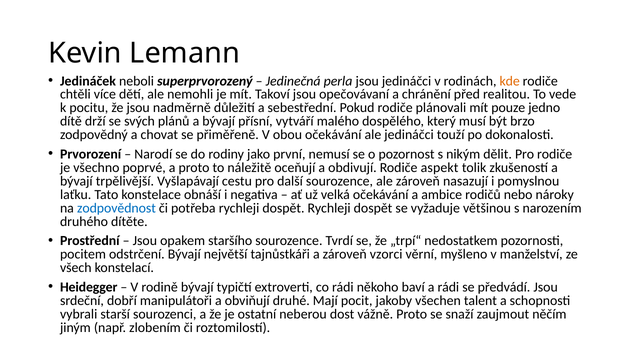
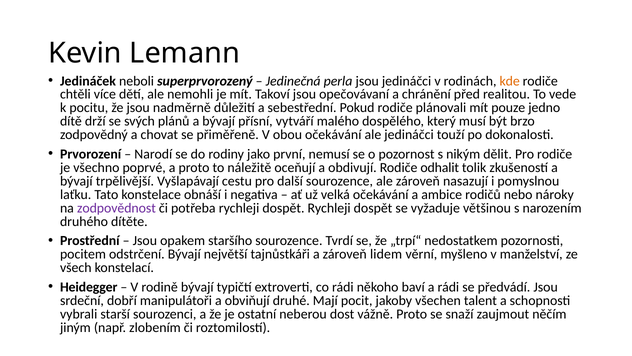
aspekt: aspekt -> odhalit (440, 167)
zodpovědnost colour: blue -> purple (116, 208)
vzorci: vzorci -> lidem (386, 254)
